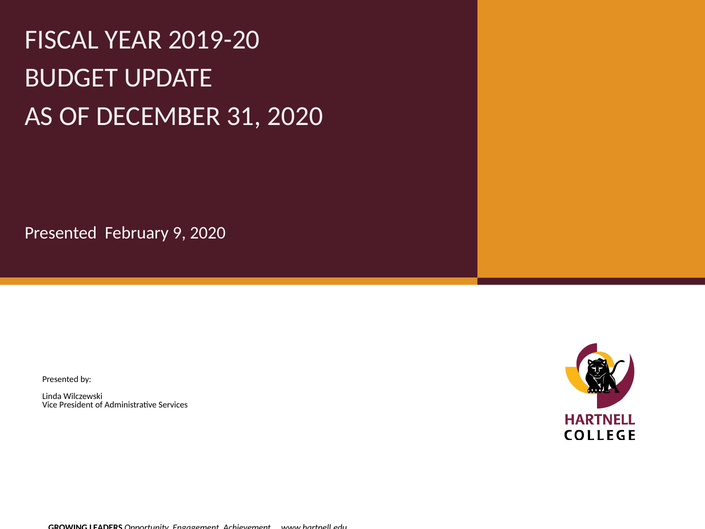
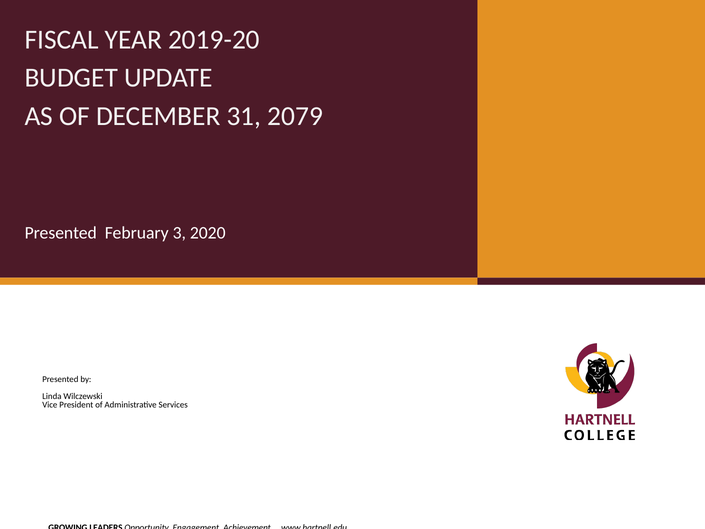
31 2020: 2020 -> 2079 (295, 116)
9: 9 -> 3 (179, 233)
